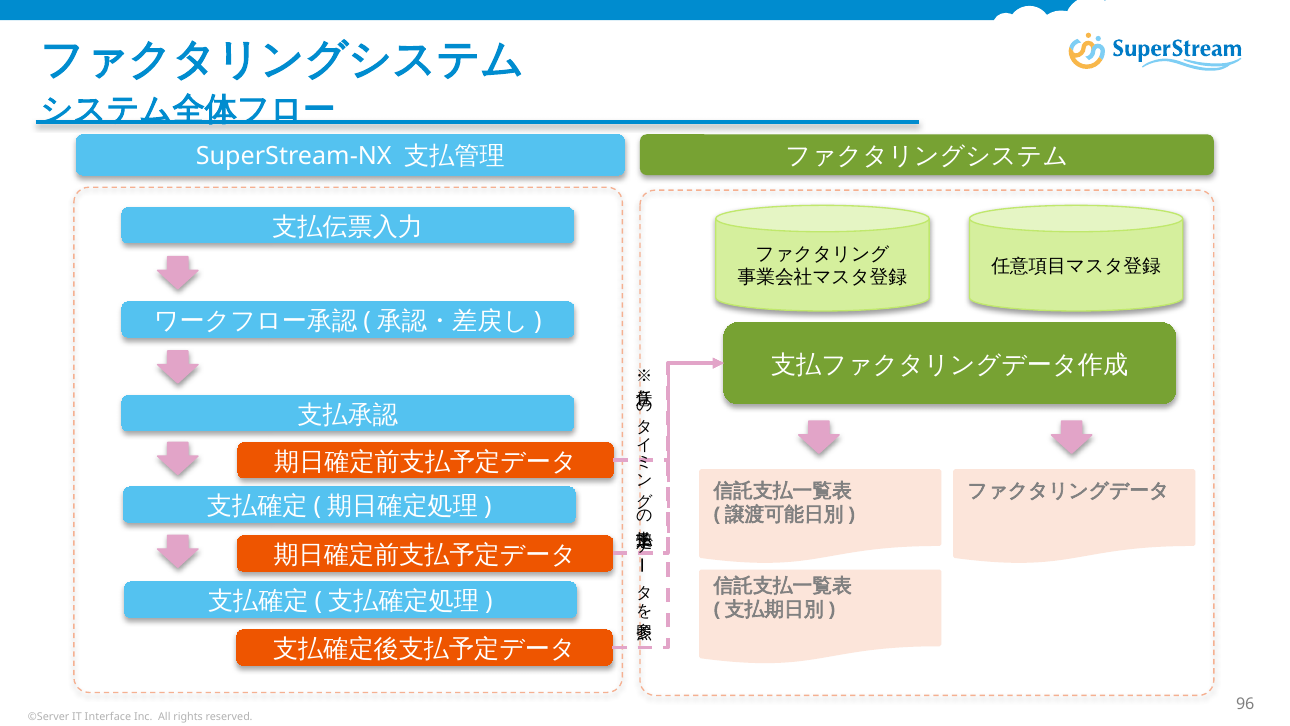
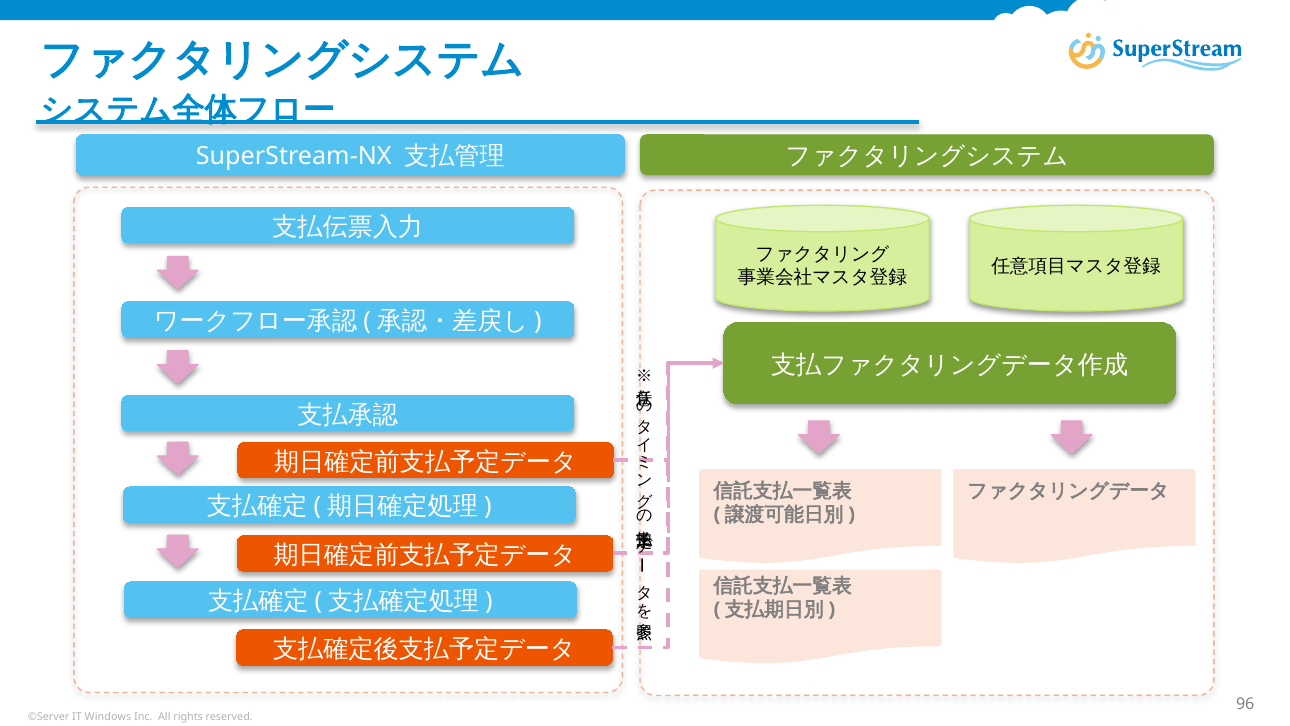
Interface: Interface -> Windows (108, 717)
